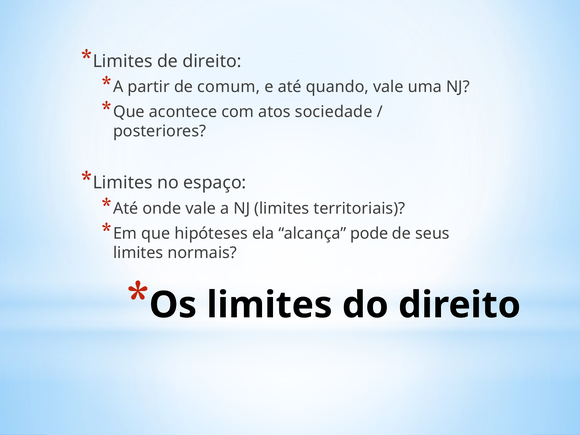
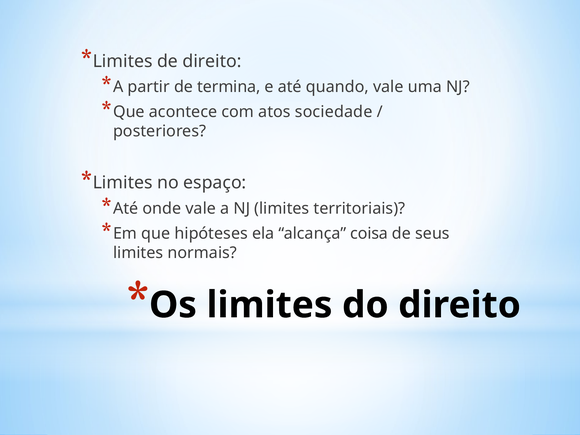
comum: comum -> termina (229, 87)
pode: pode -> coisa (369, 233)
